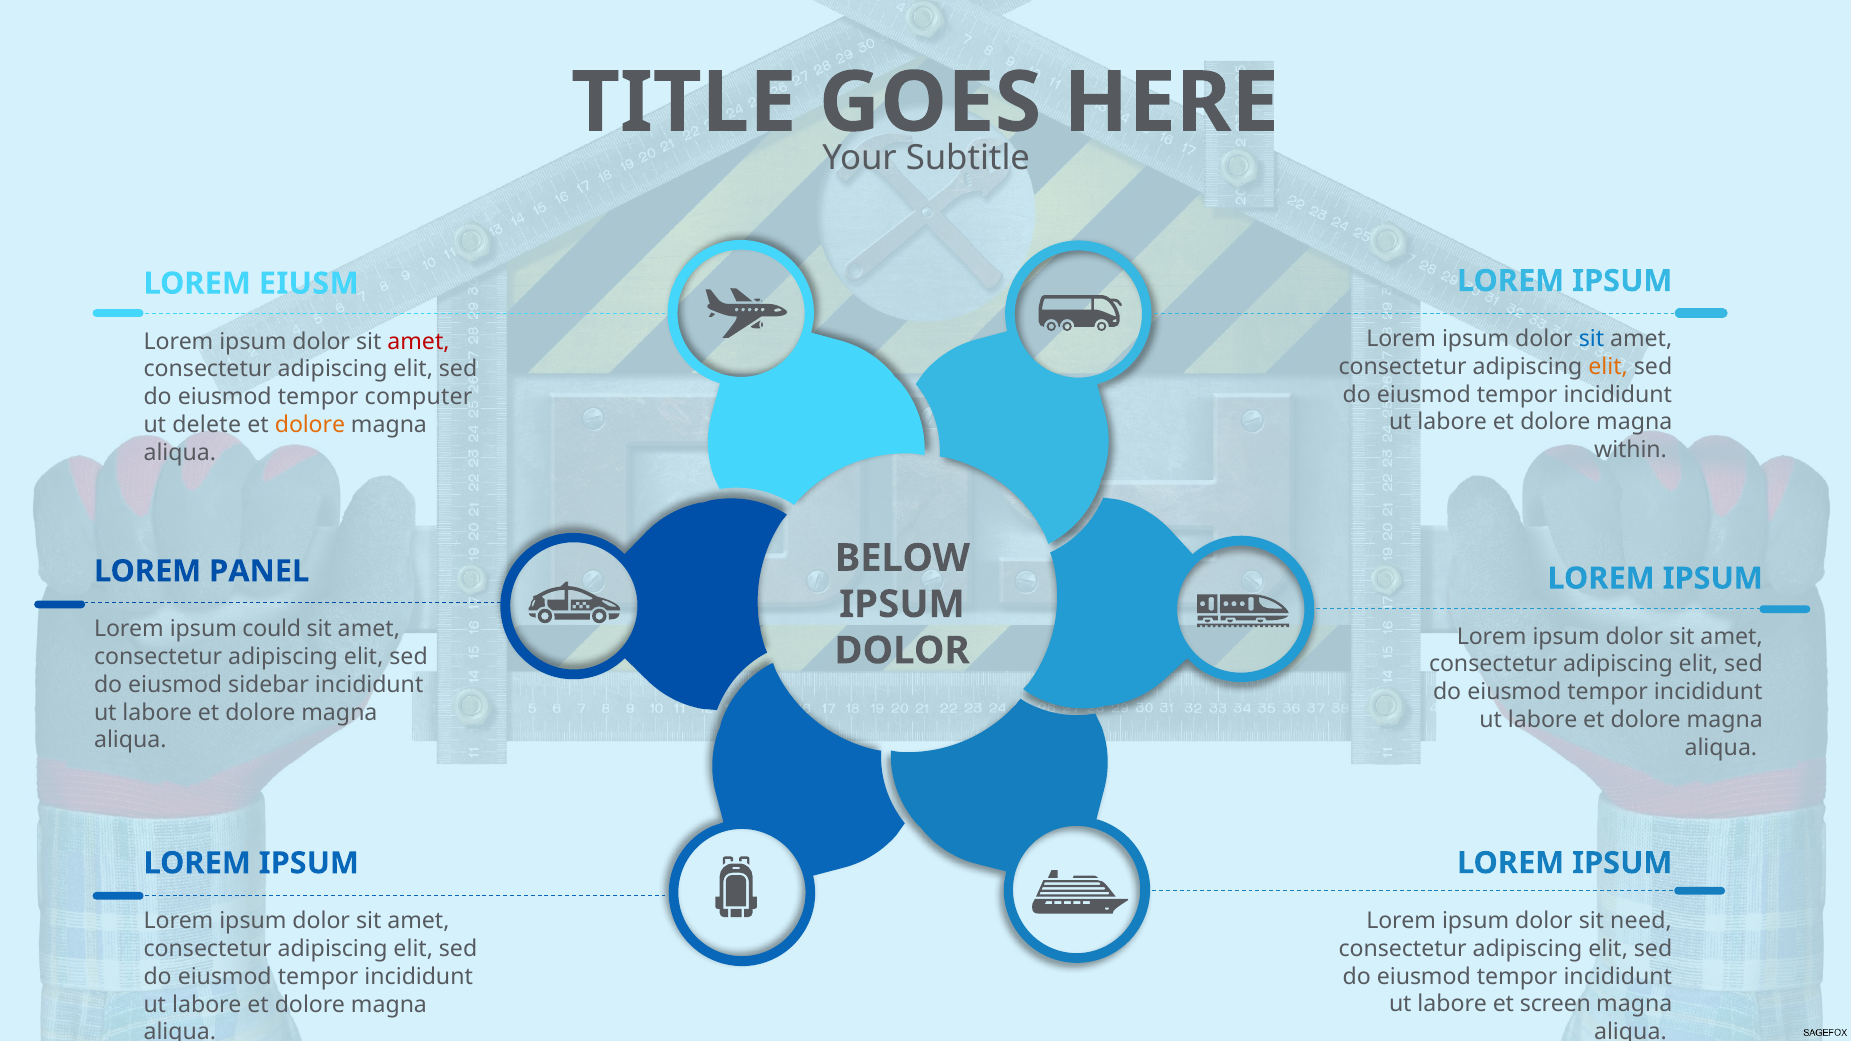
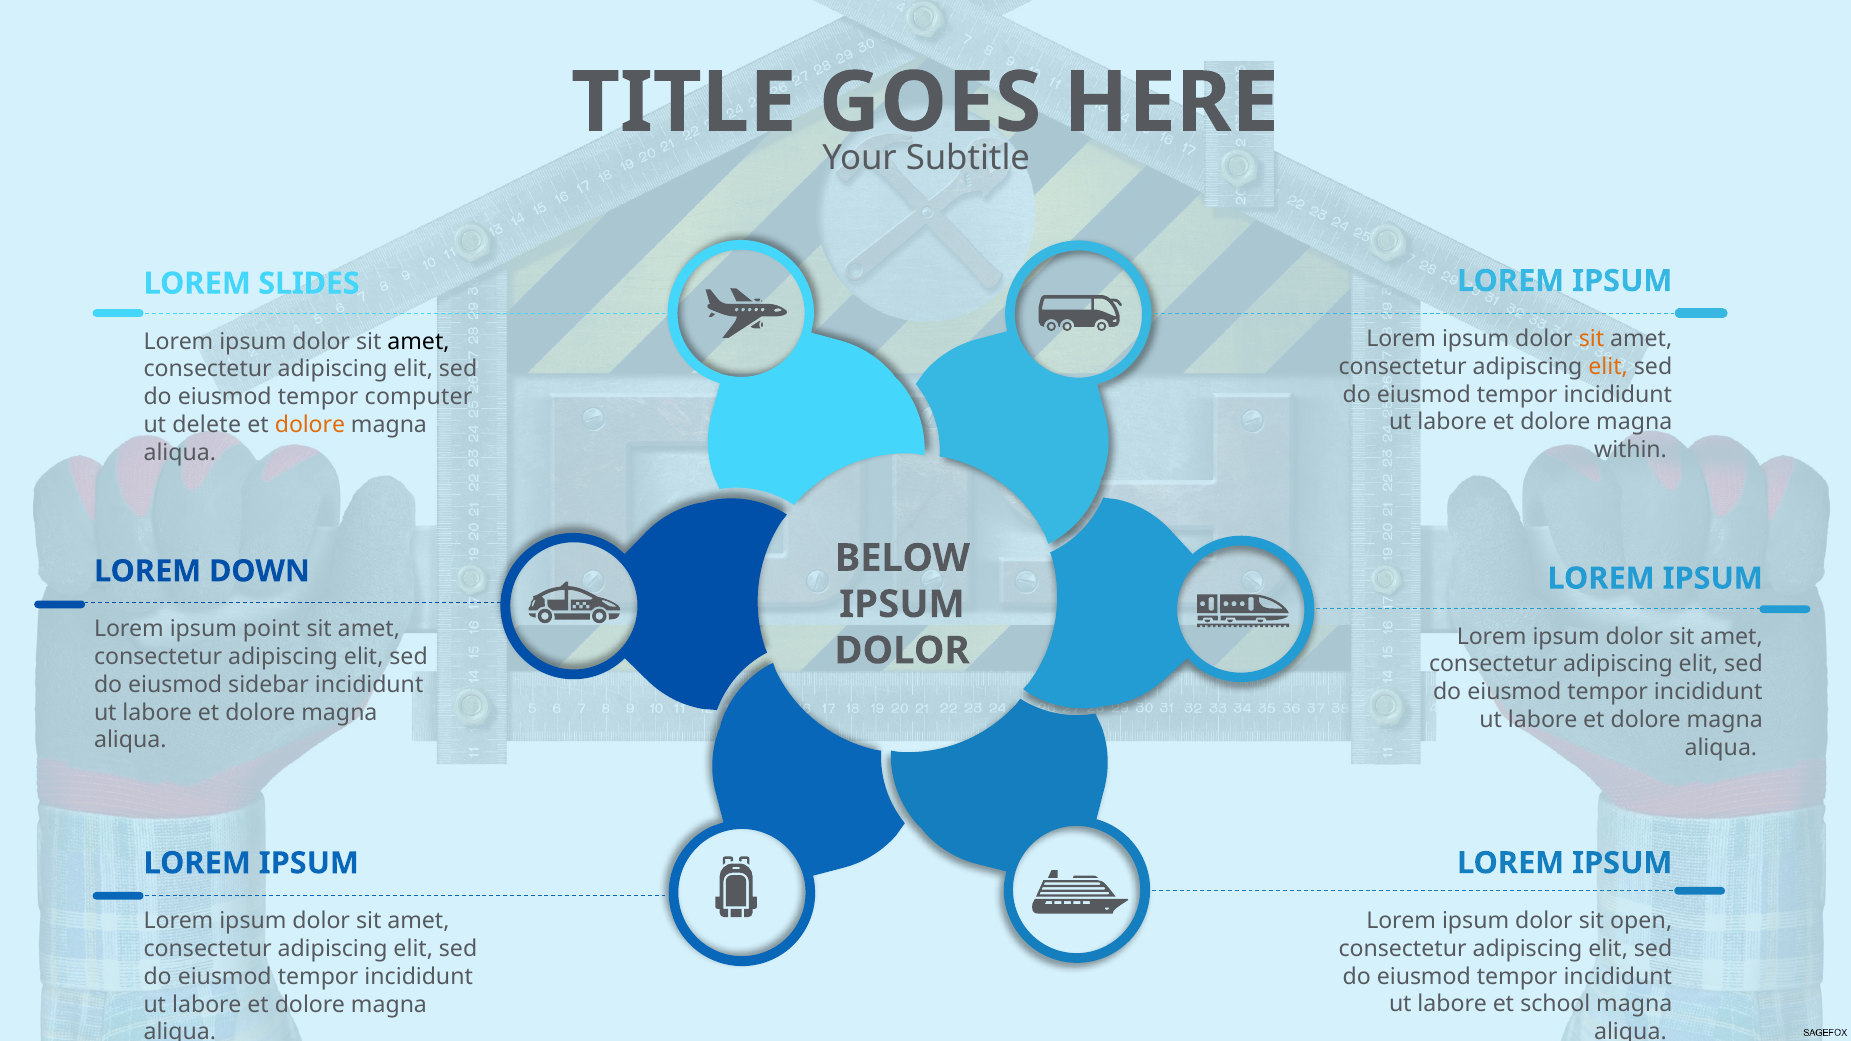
EIUSM: EIUSM -> SLIDES (309, 284)
sit colour: blue -> orange (1591, 339)
amet colour: red -> black (418, 342)
PANEL: PANEL -> DOWN (259, 571)
could: could -> point (272, 629)
need: need -> open (1641, 921)
screen: screen -> school (1555, 1005)
